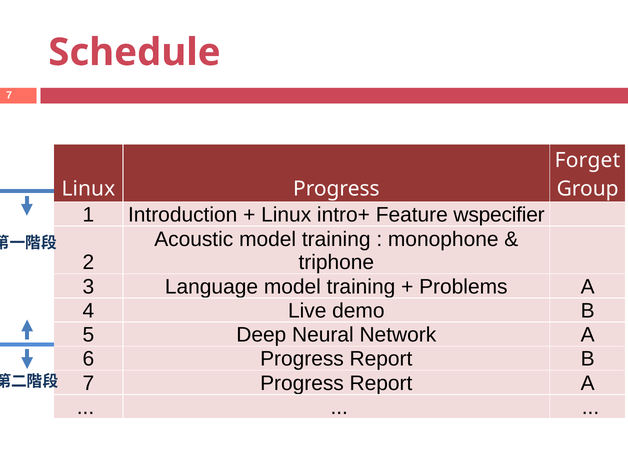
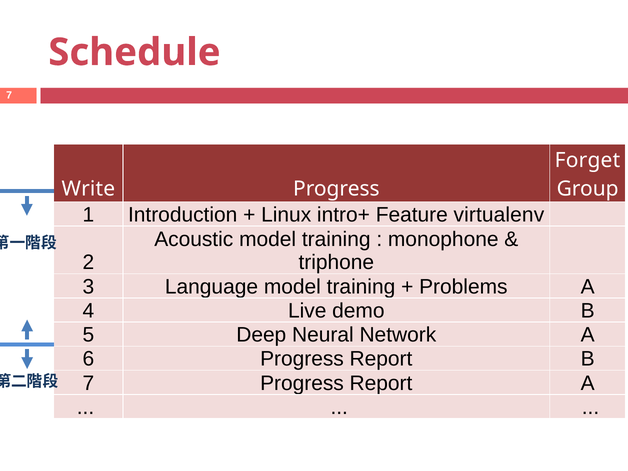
Linux: Linux -> Write (88, 189)
wspecifier: wspecifier -> virtualenv (499, 215)
